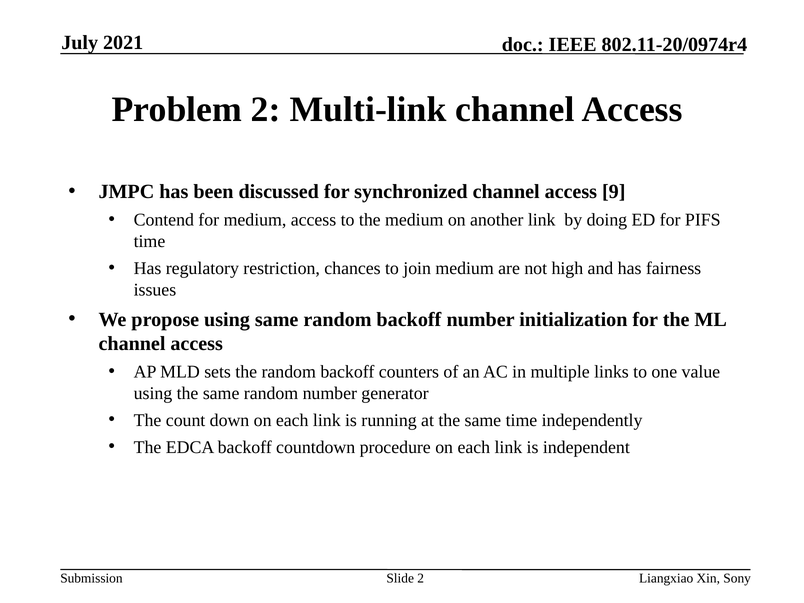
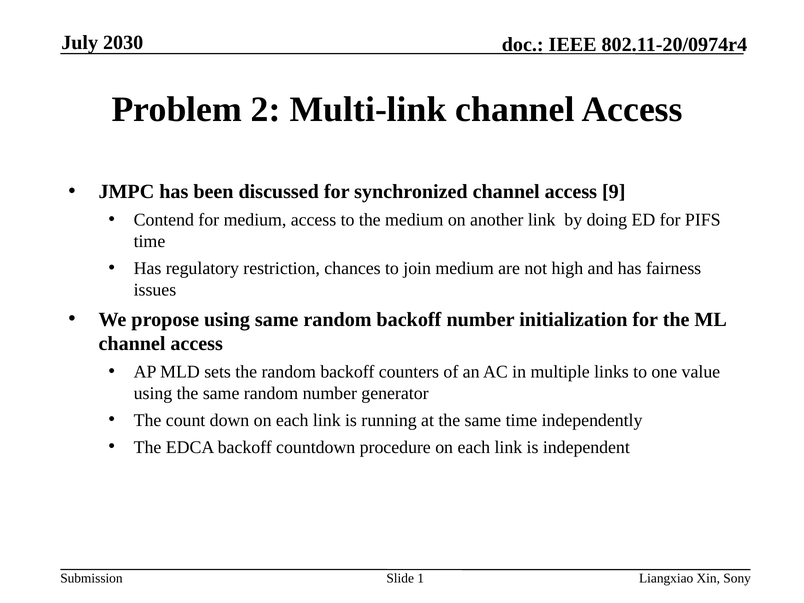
2021: 2021 -> 2030 (123, 43)
Slide 2: 2 -> 1 (421, 578)
